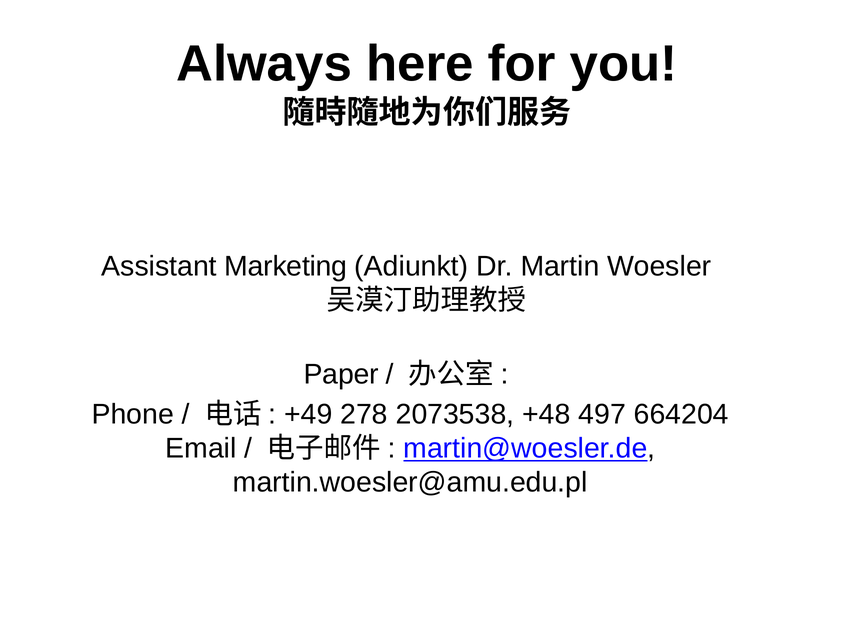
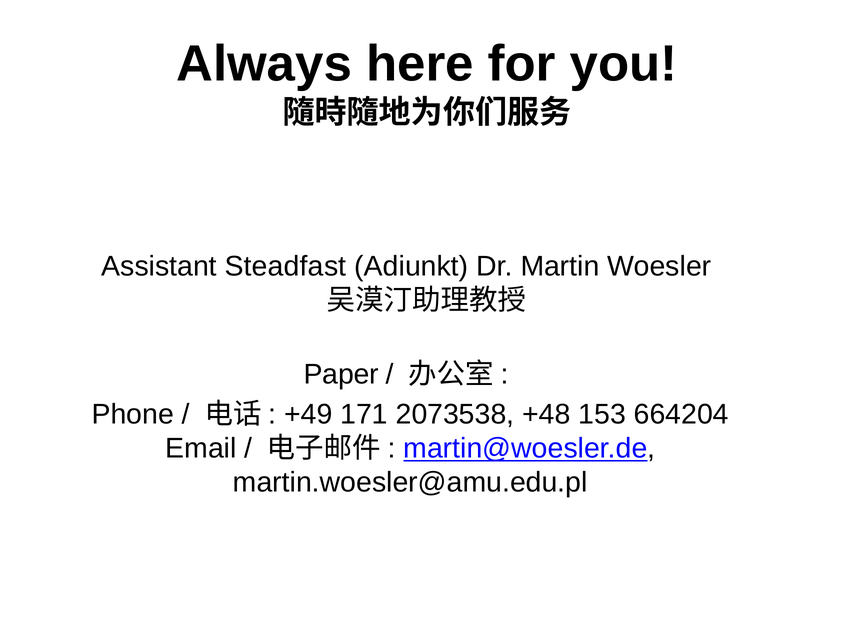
Marketing: Marketing -> Steadfast (285, 267)
278: 278 -> 171 (364, 415)
497: 497 -> 153 (602, 415)
